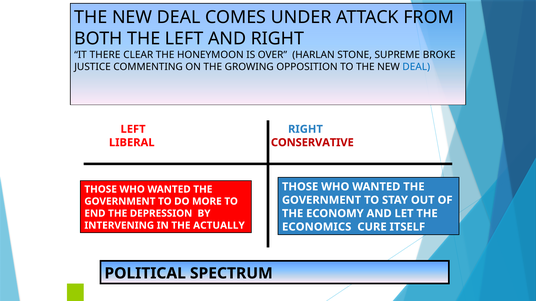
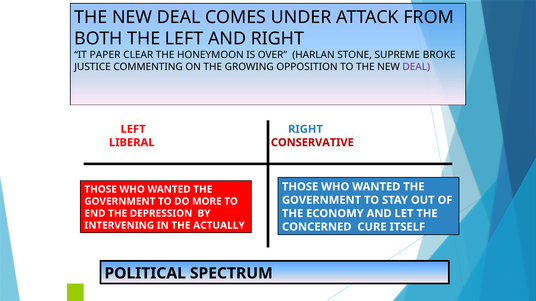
THERE: THERE -> PAPER (105, 55)
DEAL colour: blue -> purple (416, 67)
ECONOMICS: ECONOMICS -> CONCERNED (317, 227)
